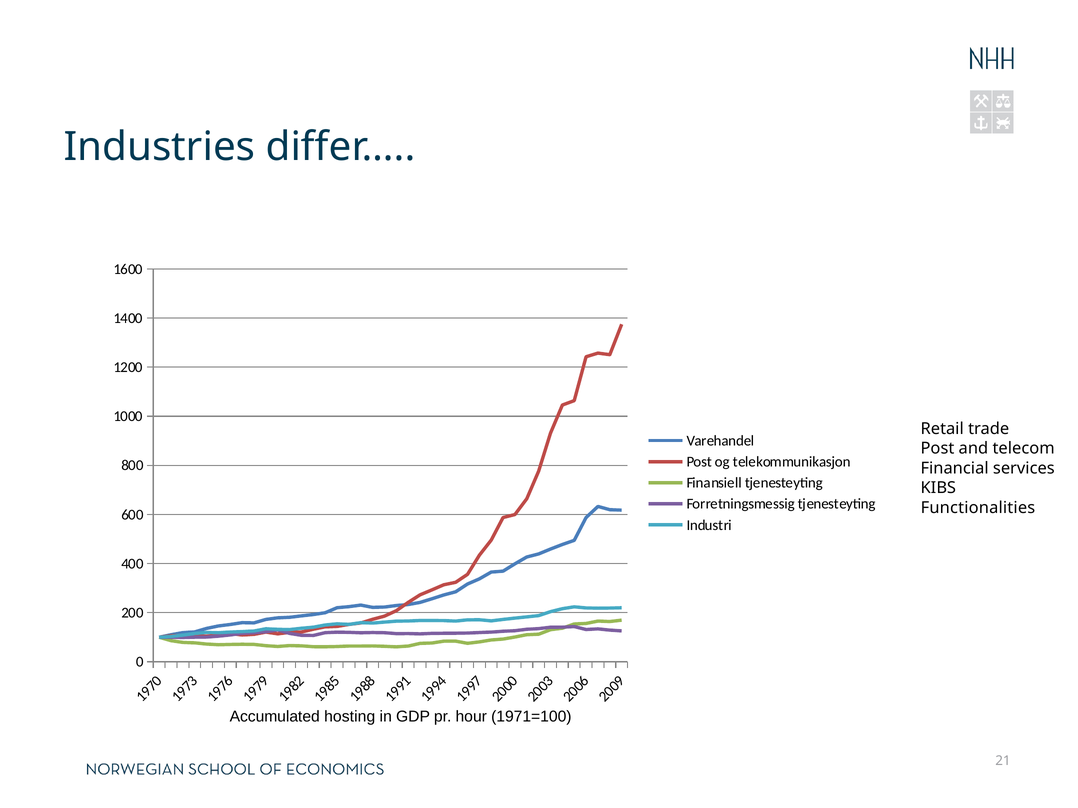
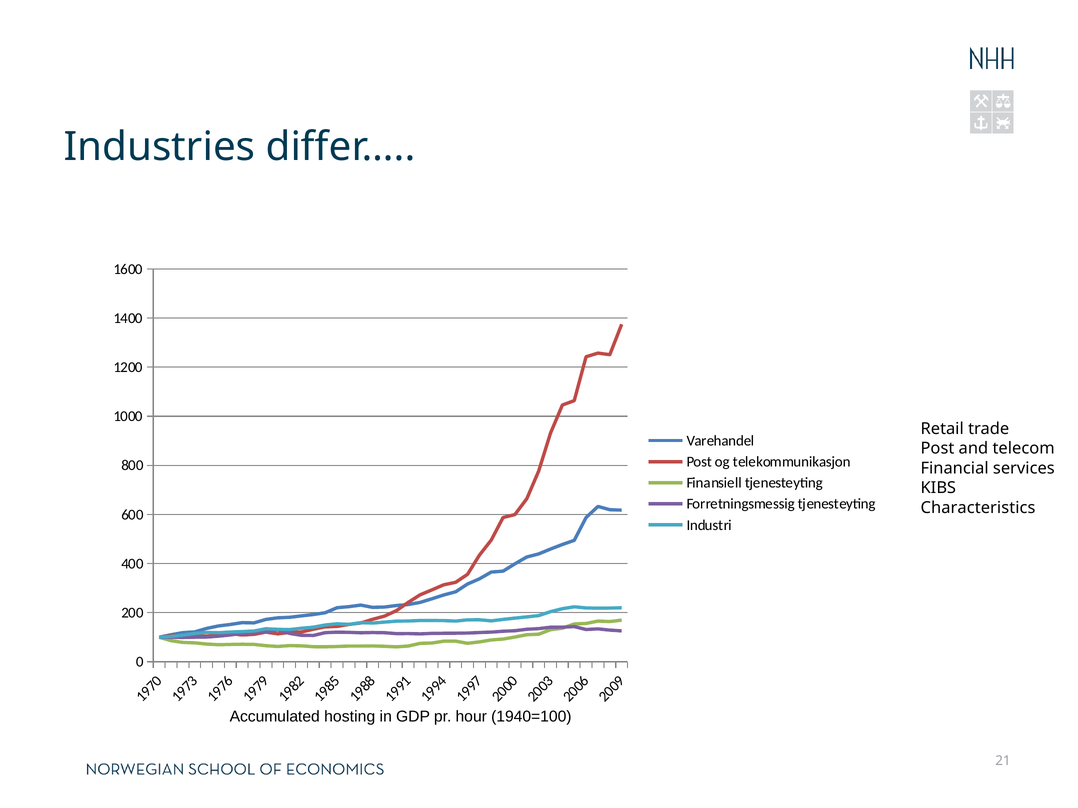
Functionalities: Functionalities -> Characteristics (978, 508)
1971=100: 1971=100 -> 1940=100 (531, 717)
